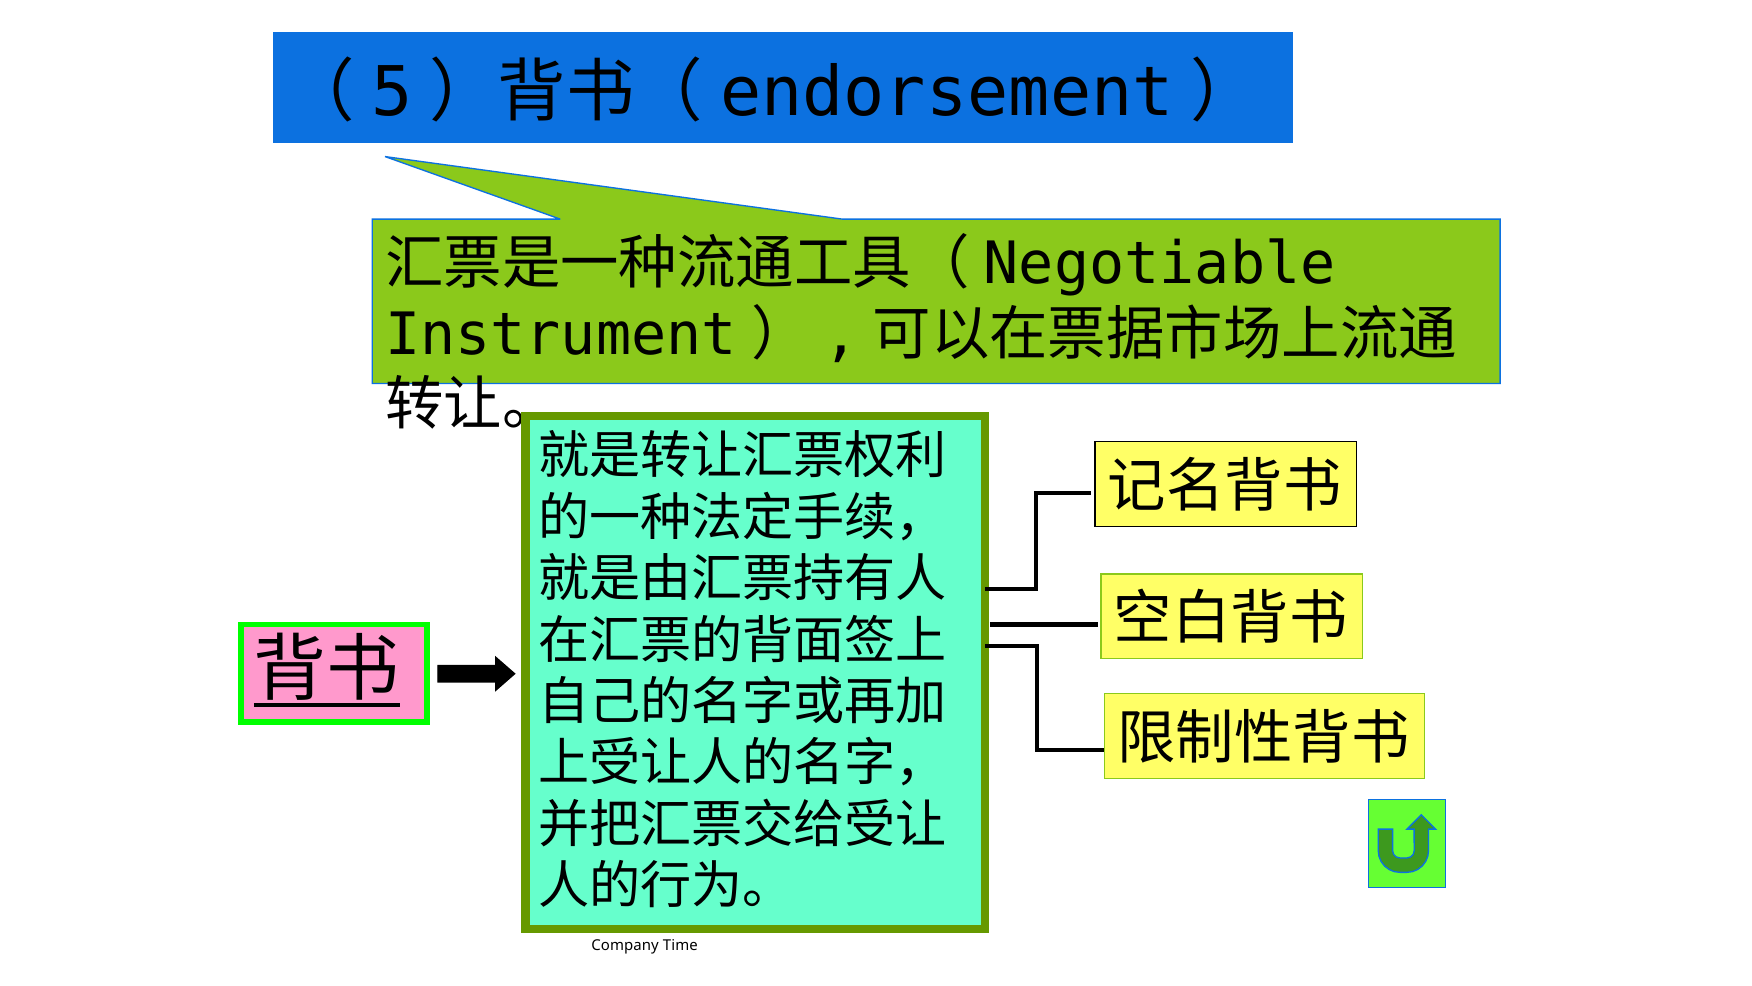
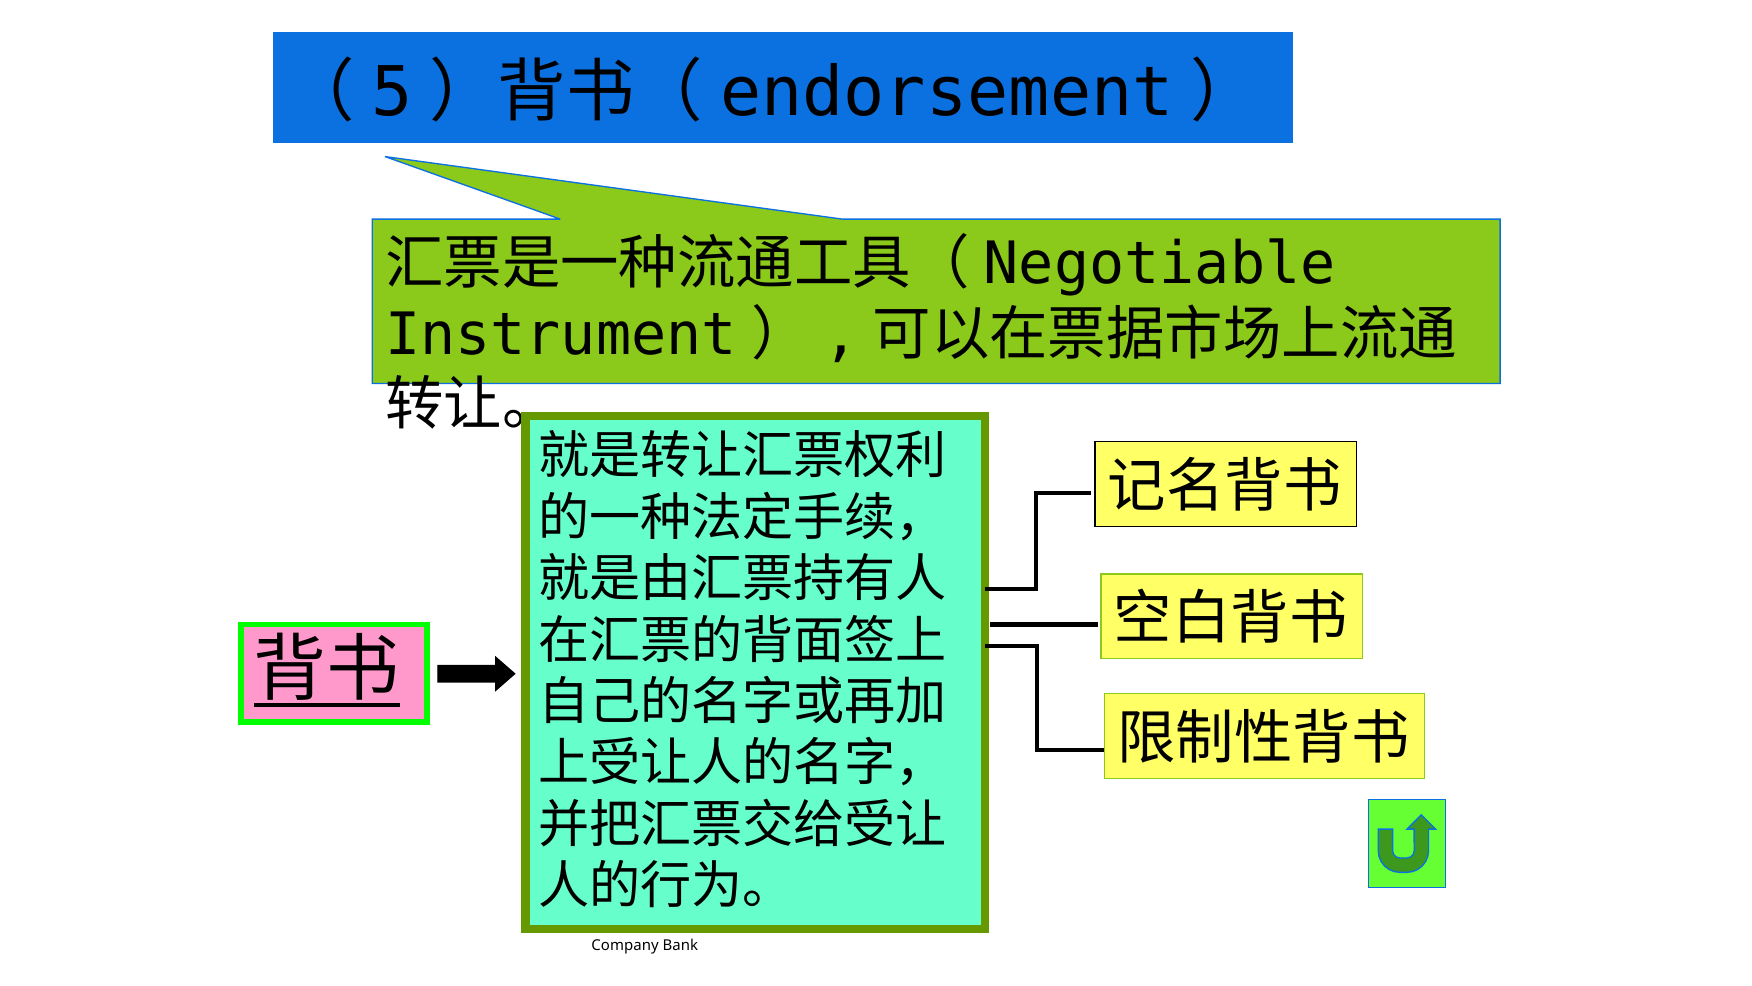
Time: Time -> Bank (680, 945)
